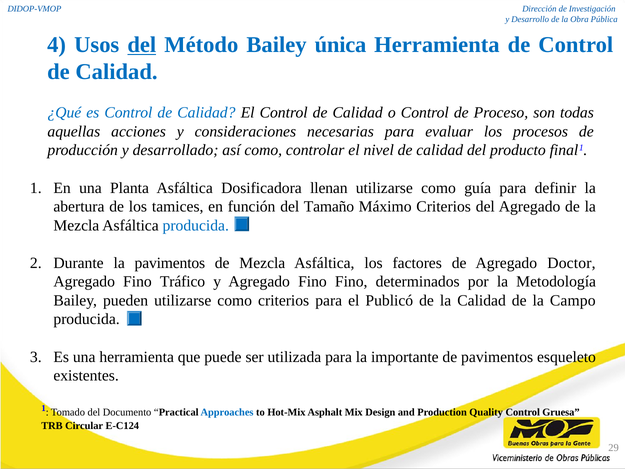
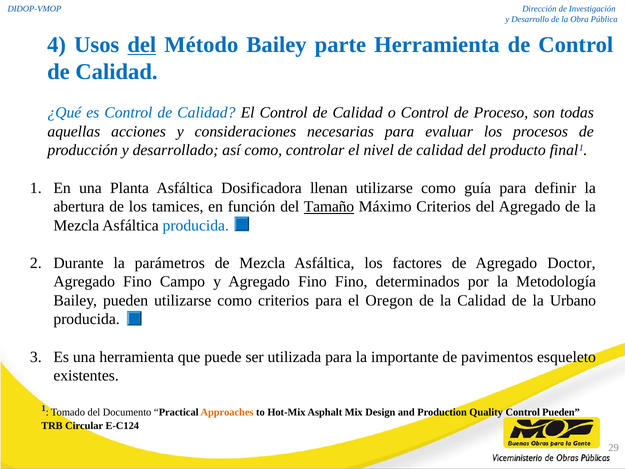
única: única -> parte (340, 45)
Tamaño underline: none -> present (329, 207)
la pavimentos: pavimentos -> parámetros (170, 263)
Tráfico: Tráfico -> Campo (182, 282)
Publicó: Publicó -> Oregon (389, 300)
Campo: Campo -> Urbano (573, 300)
Approaches colour: blue -> orange (227, 412)
Control Gruesa: Gruesa -> Pueden (561, 412)
